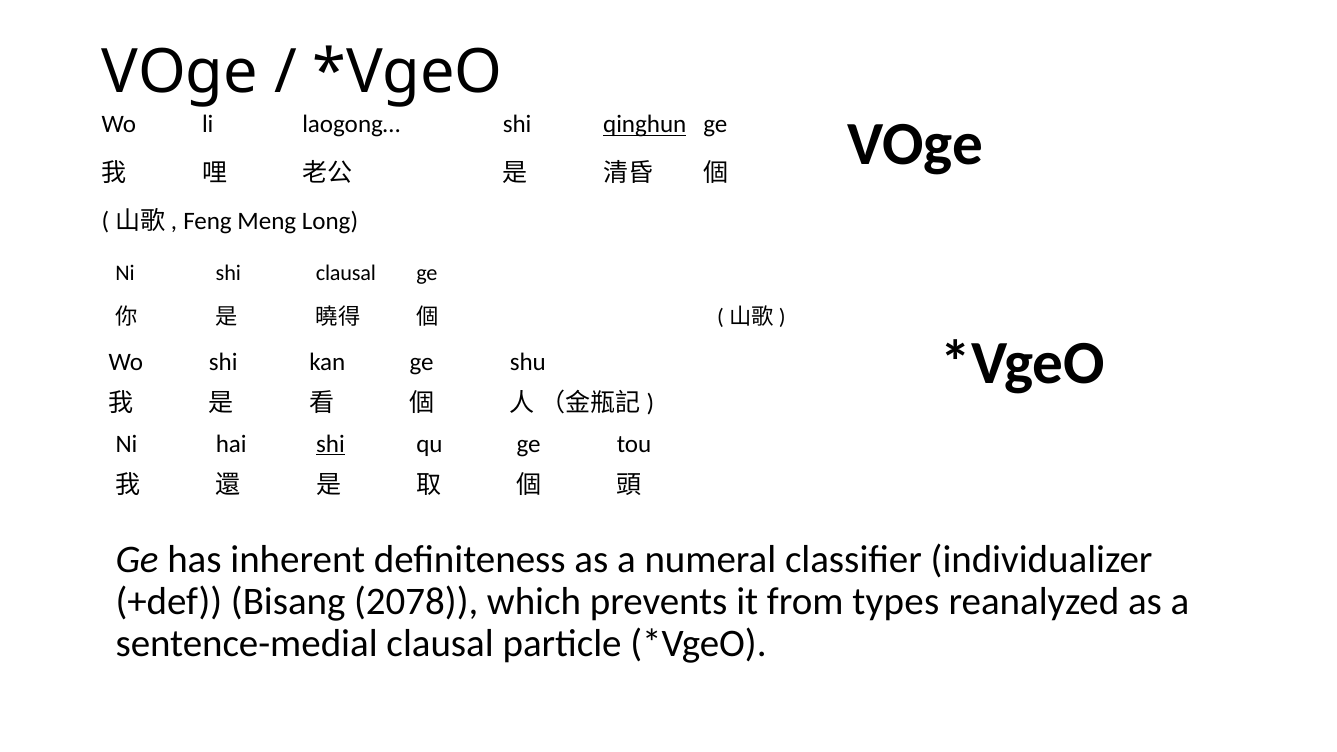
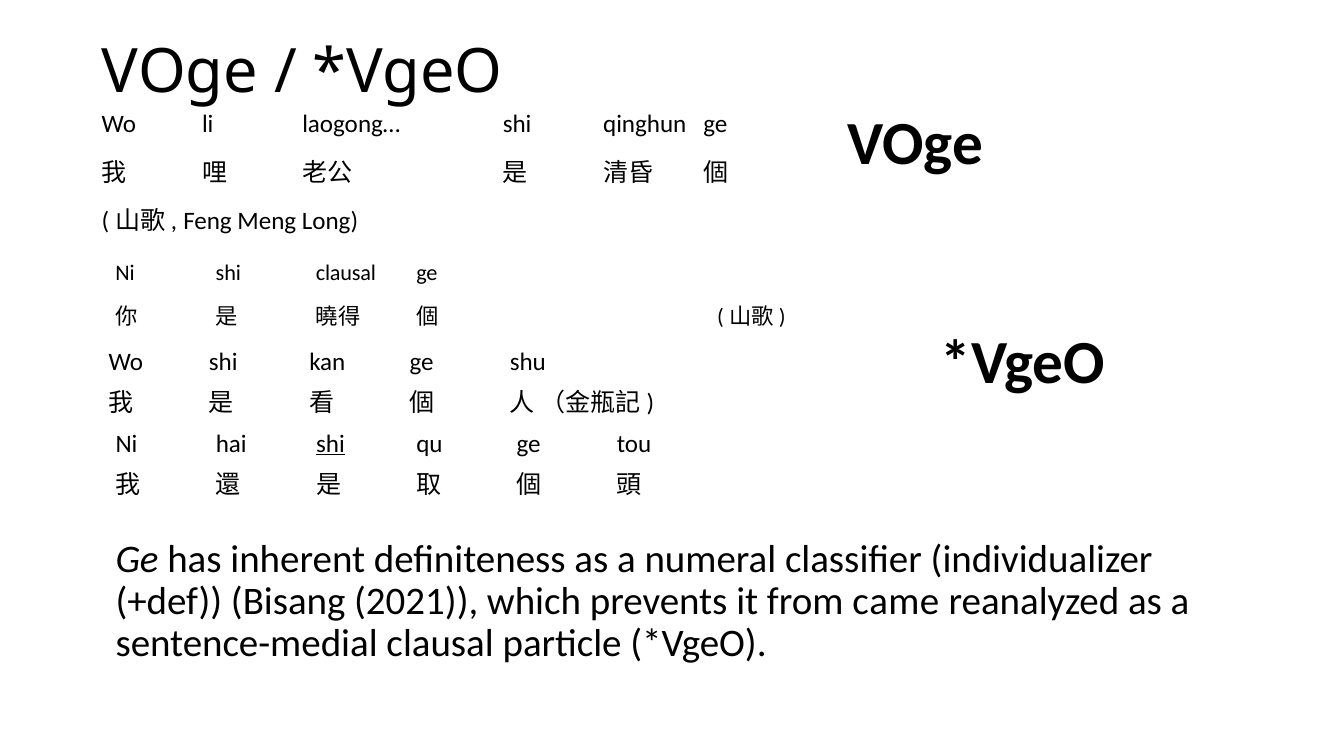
qinghun underline: present -> none (645, 125)
2078: 2078 -> 2021 (416, 601)
types: types -> came (896, 601)
